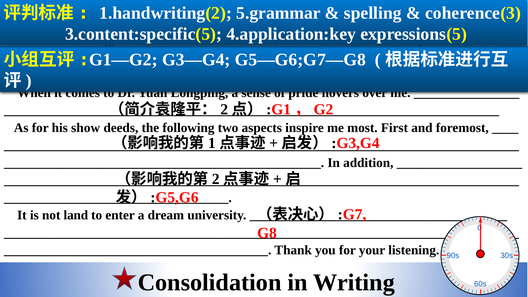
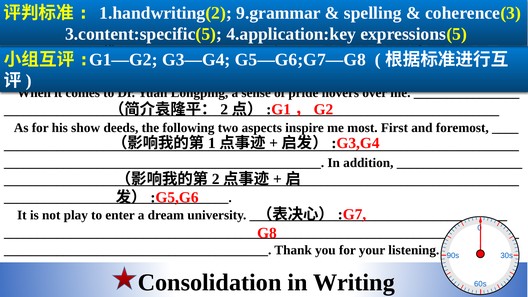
5.grammar: 5.grammar -> 9.grammar (278, 13)
land: land -> play (76, 215)
